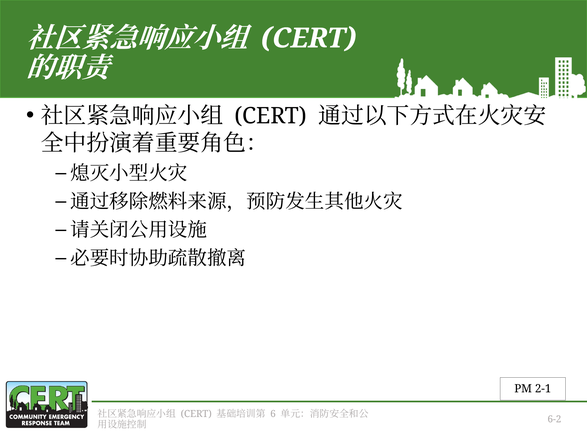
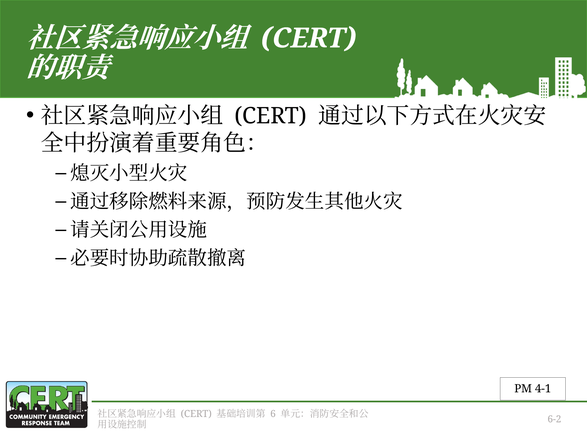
2-1: 2-1 -> 4-1 (543, 389)
